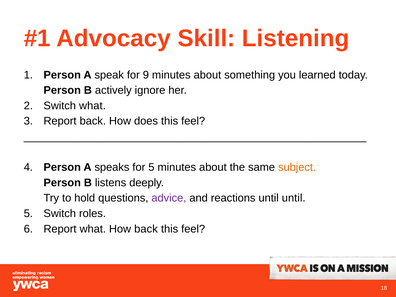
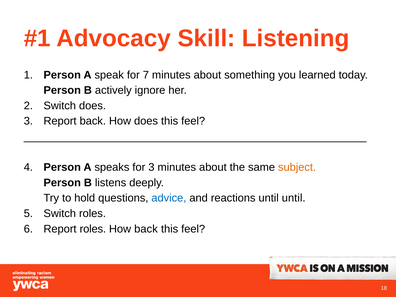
9: 9 -> 7 (146, 75)
Switch what: what -> does (93, 106)
for 5: 5 -> 3 (151, 167)
advice colour: purple -> blue (169, 198)
Report what: what -> roles (93, 229)
